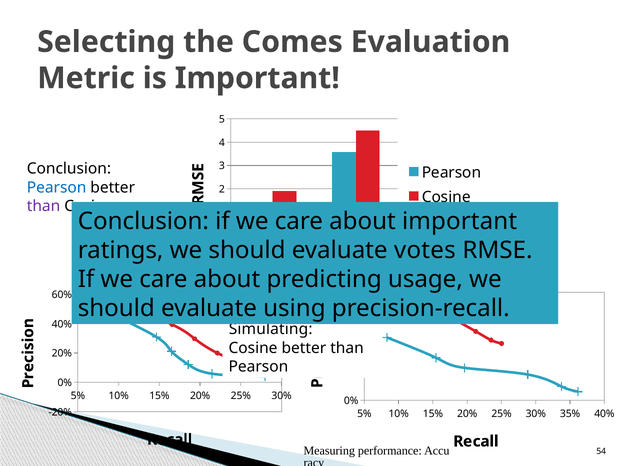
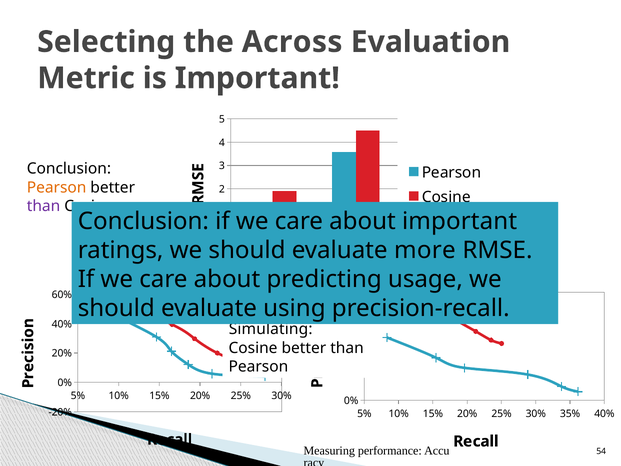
Comes: Comes -> Across (292, 42)
Pearson colour: blue -> orange (57, 187)
votes: votes -> more (425, 250)
